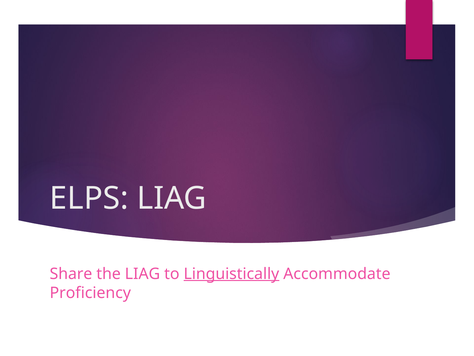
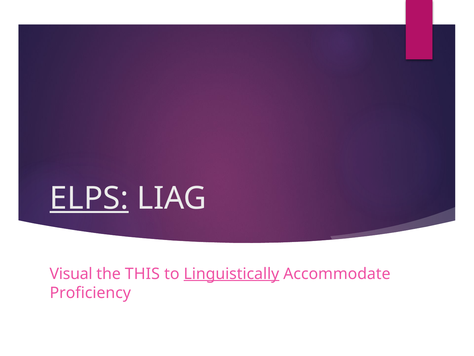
ELPS underline: none -> present (89, 198)
Share: Share -> Visual (71, 273)
the LIAG: LIAG -> THIS (142, 273)
